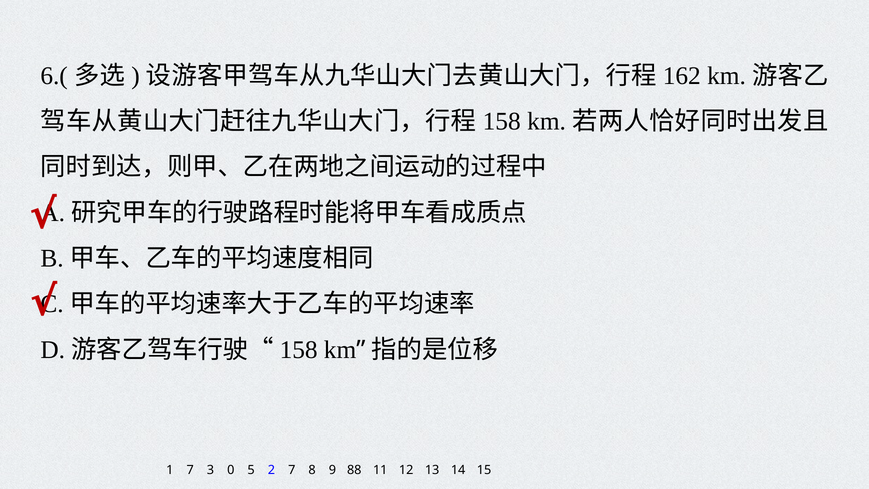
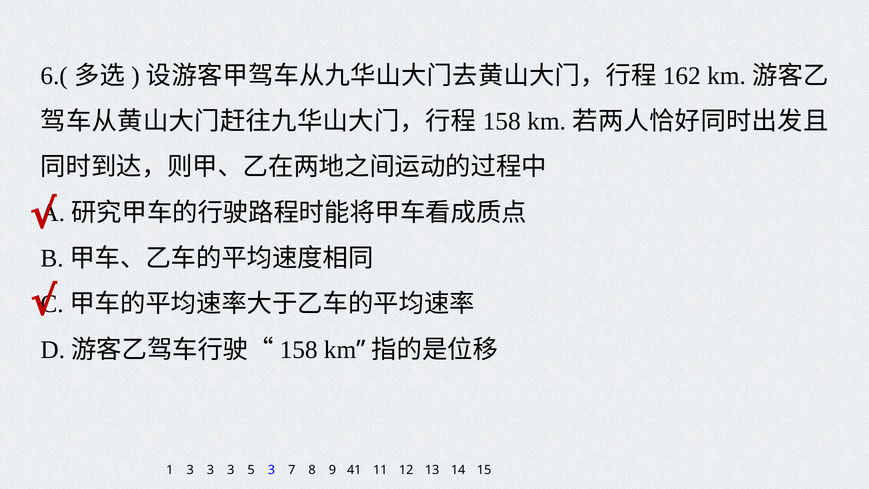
1 7: 7 -> 3 (190, 470)
0: 0 -> 3 (231, 470)
5 2: 2 -> 3 (271, 470)
88: 88 -> 41 (354, 470)
